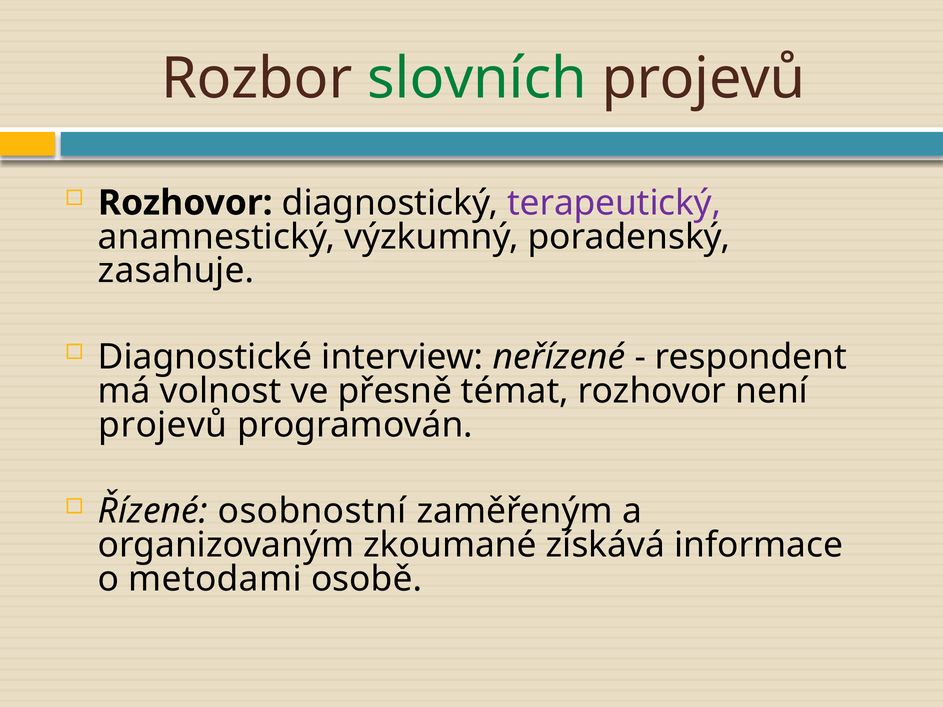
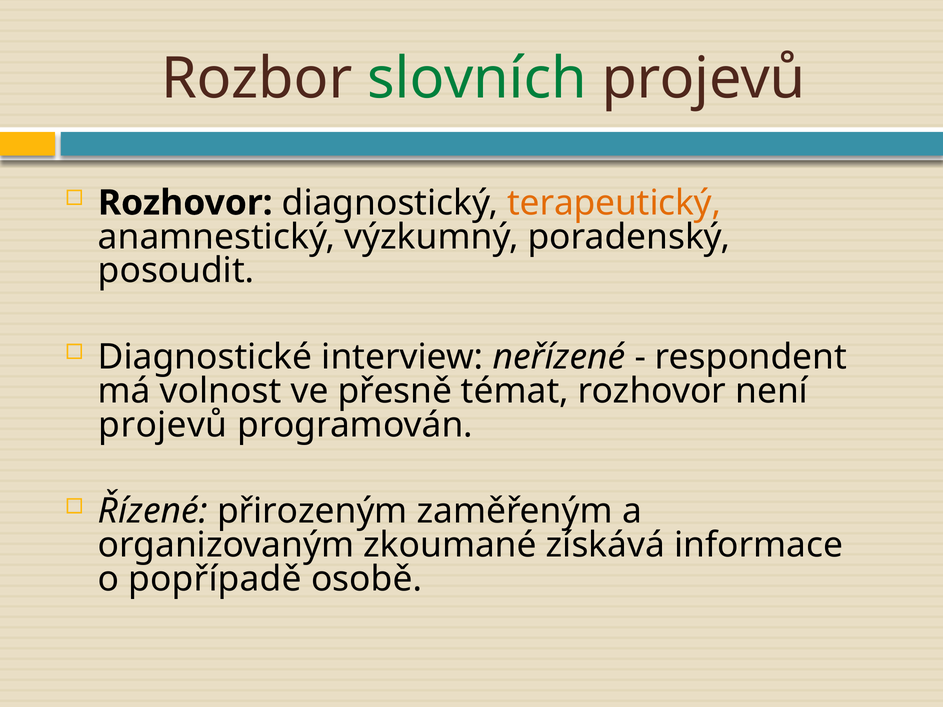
terapeutický colour: purple -> orange (614, 203)
zasahuje: zasahuje -> posoudit (176, 271)
osobnostní: osobnostní -> přirozeným (312, 511)
metodami: metodami -> popřípadě (215, 579)
